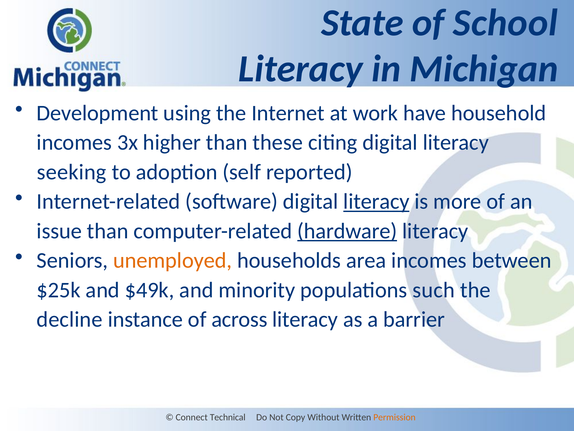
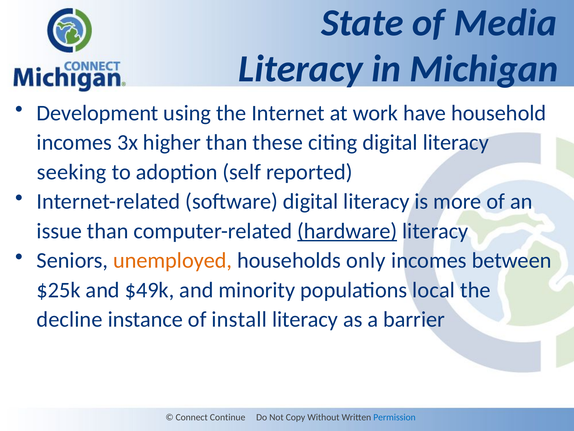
School: School -> Media (505, 23)
literacy underline: present -> none (376, 201)
area: area -> only (366, 260)
such: such -> local (434, 290)
across: across -> install (239, 319)
Technical: Technical -> Continue (228, 417)
Permission colour: orange -> blue (394, 417)
